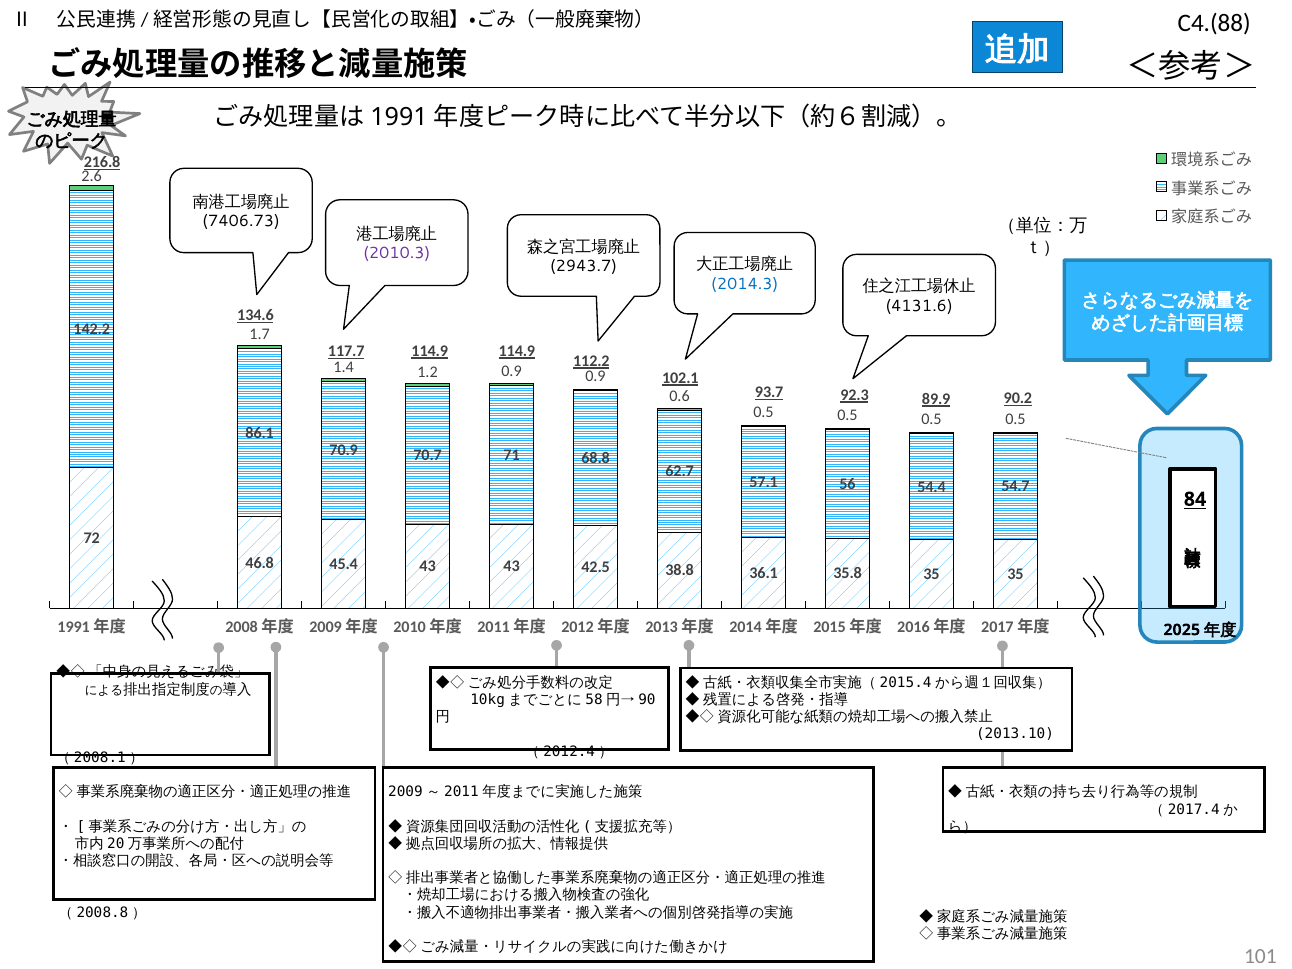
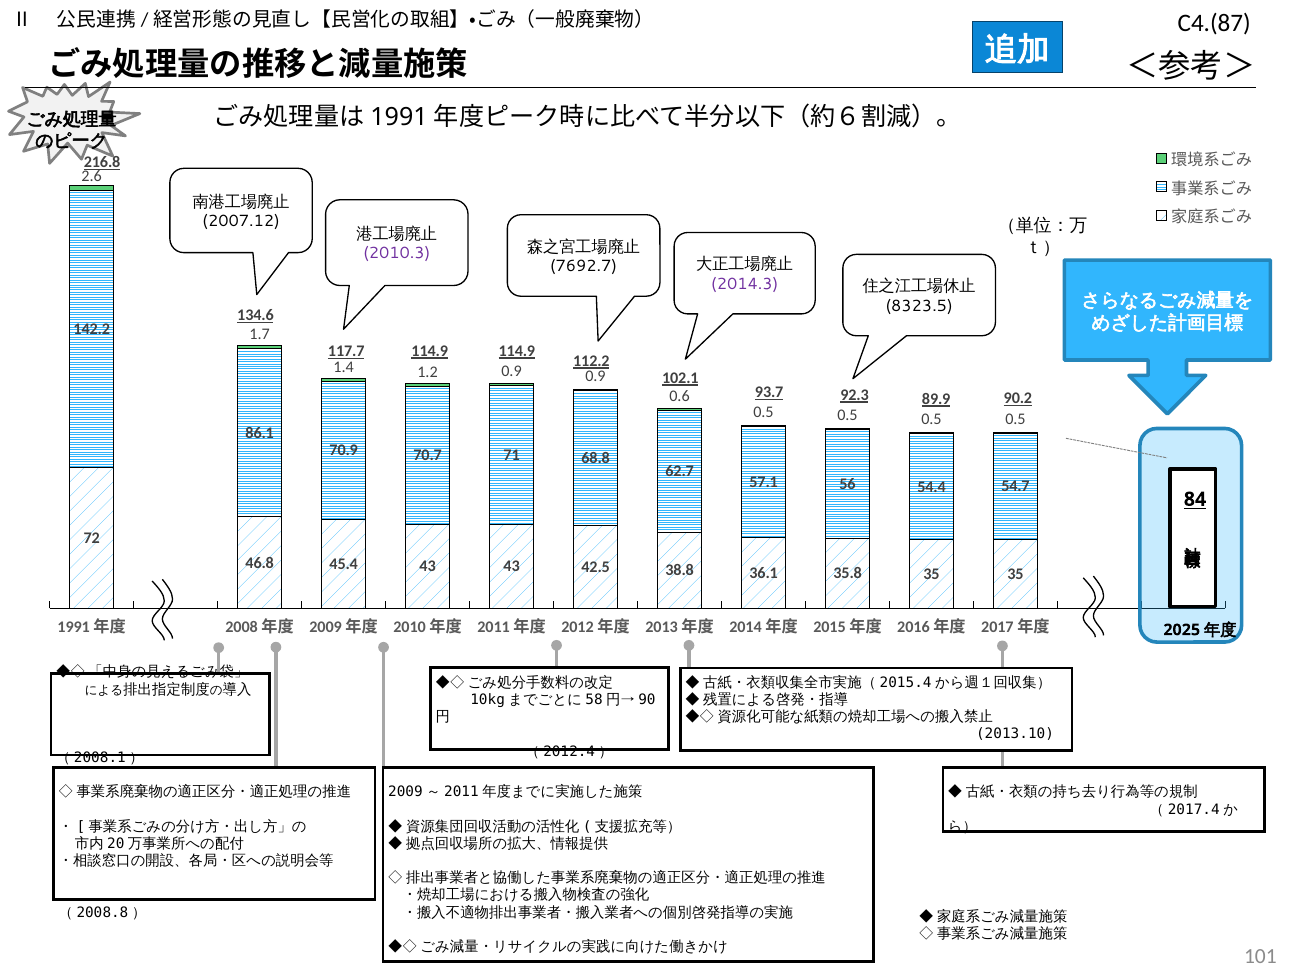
C4.(88: C4.(88 -> C4.(87 (1214, 23)
7406.73: 7406.73 -> 2007.12 (241, 221)
2943.7: 2943.7 -> 7692.7 (584, 266)
2014.3 colour: blue -> purple (745, 284)
4131.6: 4131.6 -> 8323.5 (919, 306)
